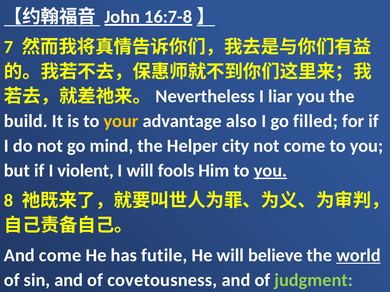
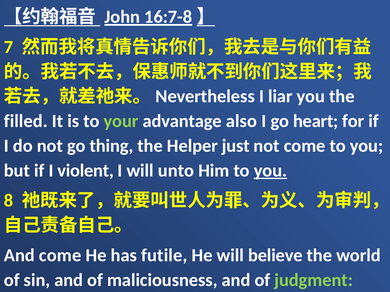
build: build -> filled (26, 121)
your colour: yellow -> light green (121, 121)
filled: filled -> heart (316, 121)
mind: mind -> thing (111, 146)
city: city -> just (236, 146)
fools: fools -> unto (176, 171)
world underline: present -> none (358, 256)
covetousness: covetousness -> maliciousness (162, 281)
